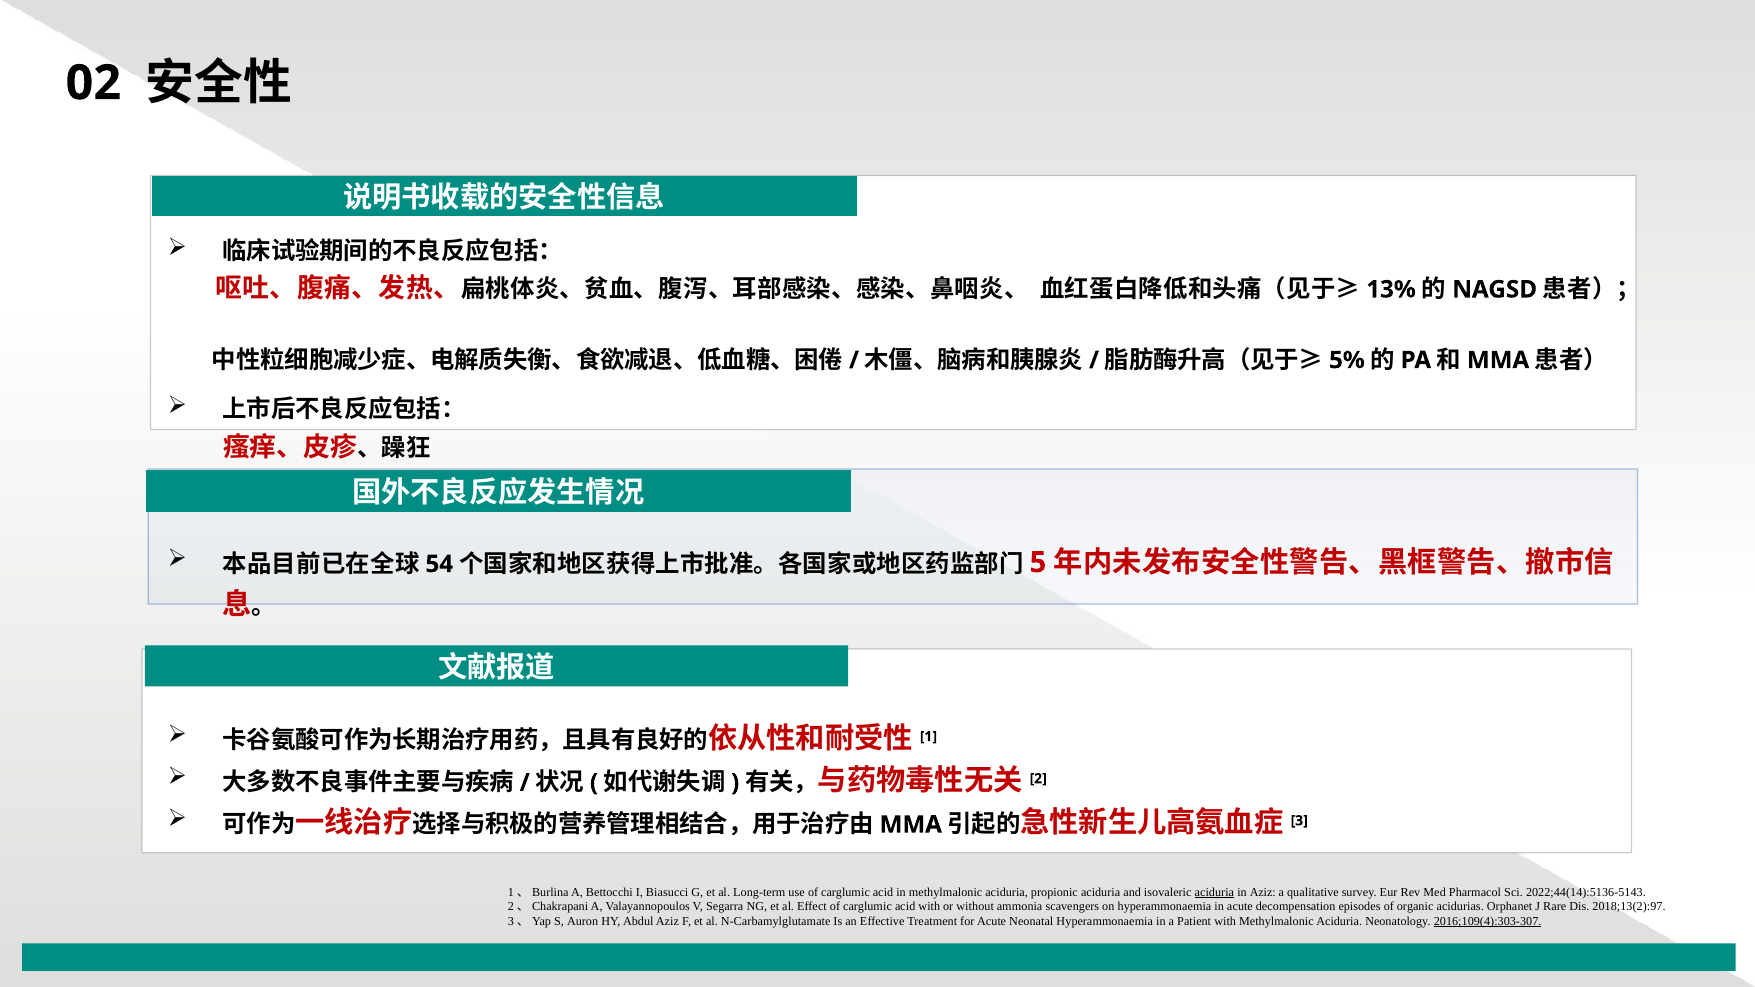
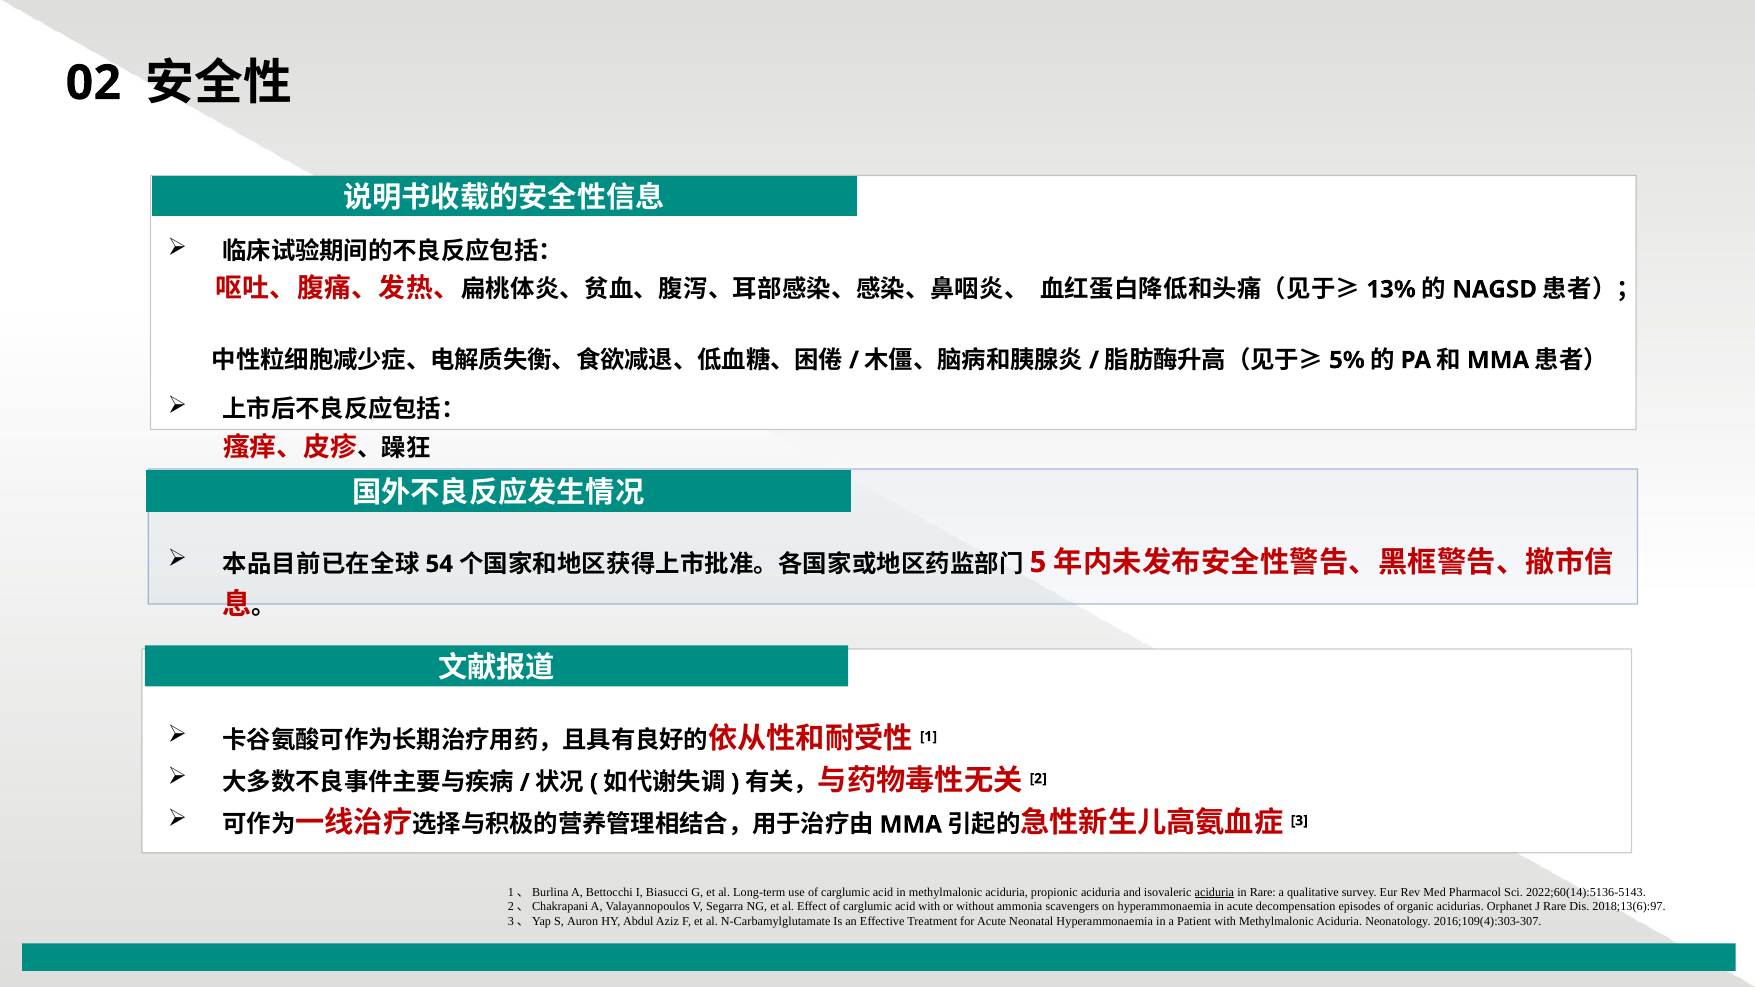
in Aziz: Aziz -> Rare (1263, 892)
2022;44(14):5136-5143: 2022;44(14):5136-5143 -> 2022;60(14):5136-5143 (1586, 892)
2018;13(2):97: 2018;13(2):97 -> 2018;13(6):97 (1629, 907)
2016;109(4):303-307 underline: present -> none (1488, 921)
